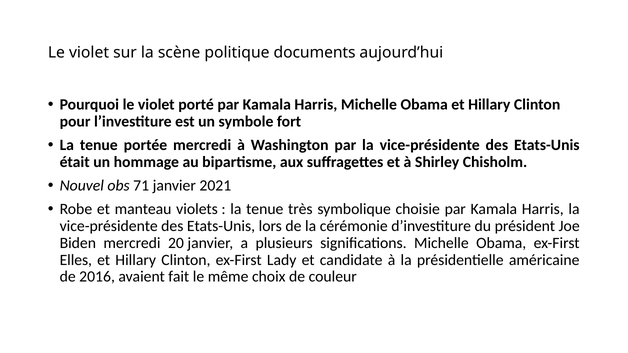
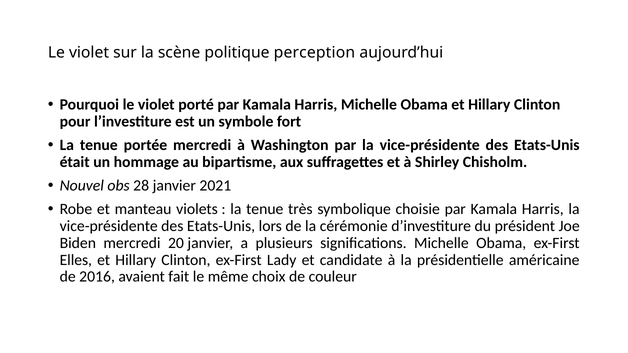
documents: documents -> perception (314, 53)
71: 71 -> 28 (141, 186)
